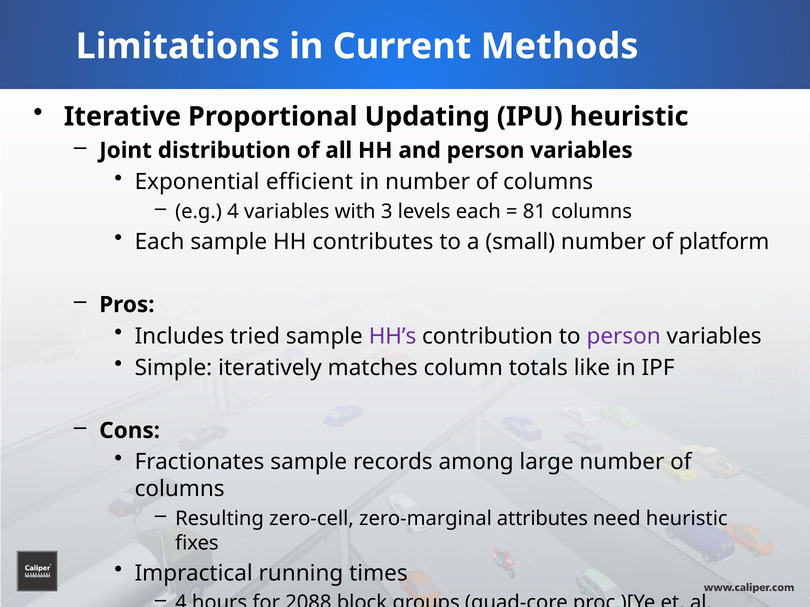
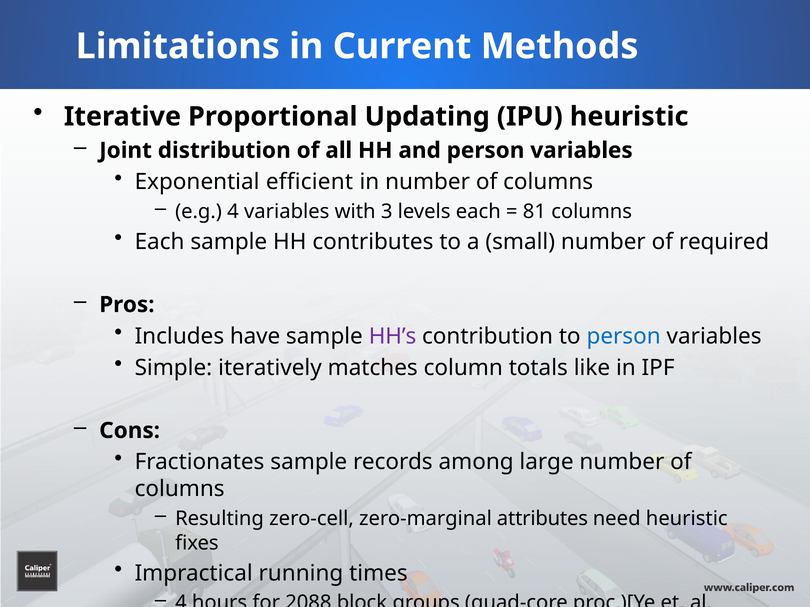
platform: platform -> required (724, 242)
tried: tried -> have (255, 336)
person colour: purple -> blue (624, 336)
